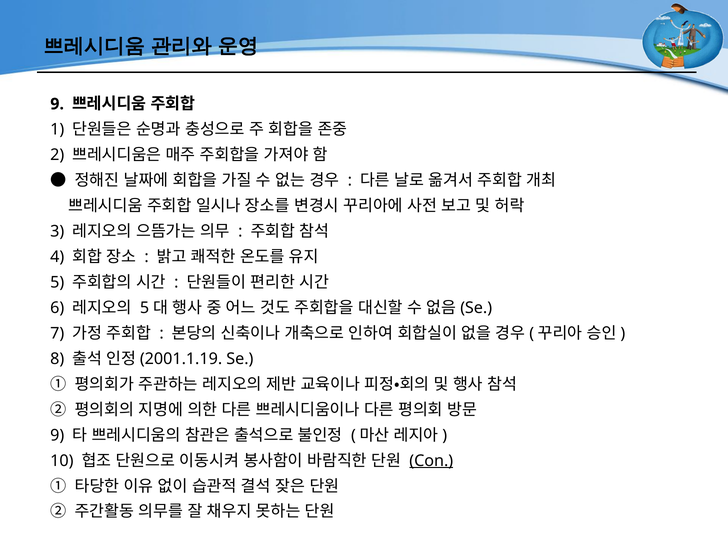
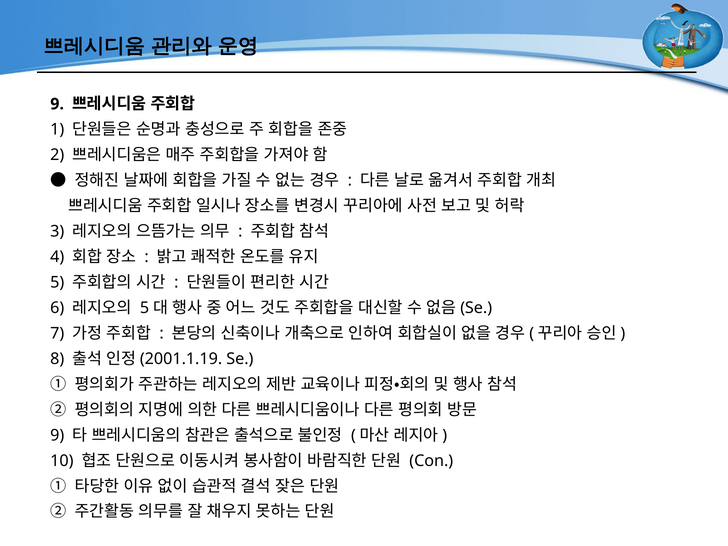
Con underline: present -> none (431, 461)
